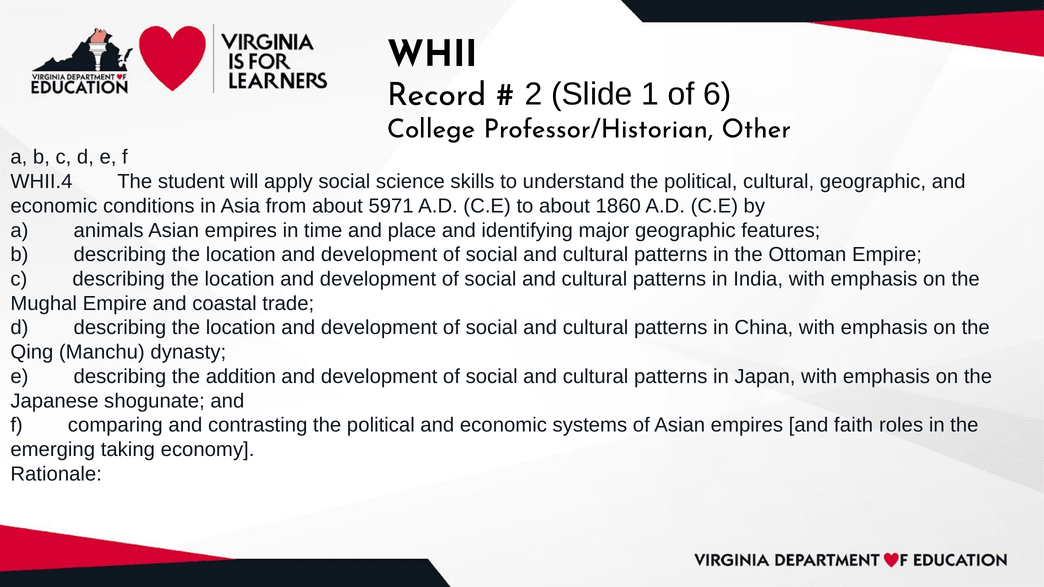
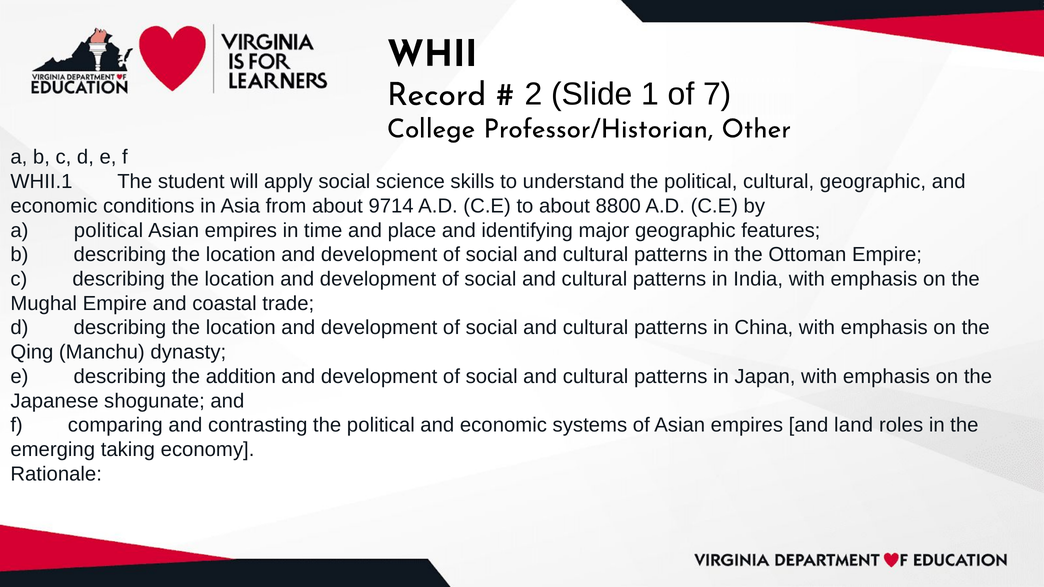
6: 6 -> 7 (717, 94)
WHII.4: WHII.4 -> WHII.1 (41, 182)
5971: 5971 -> 9714 (391, 206)
1860: 1860 -> 8800 (618, 206)
a animals: animals -> political (109, 230)
faith: faith -> land (854, 425)
